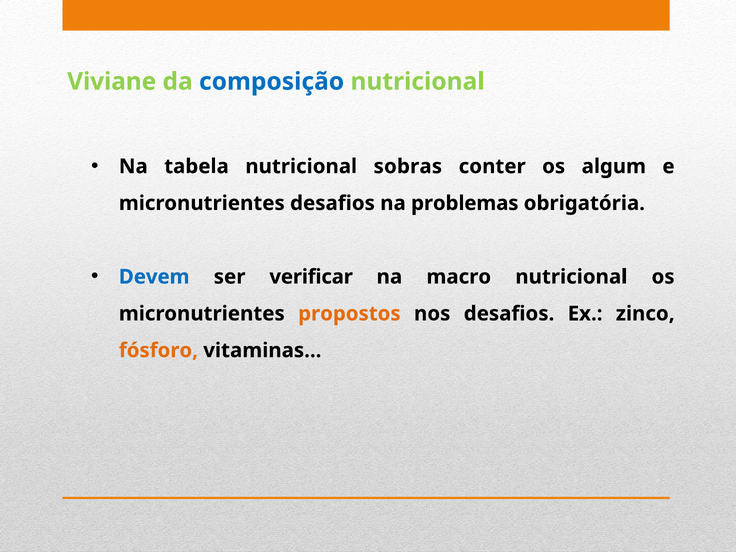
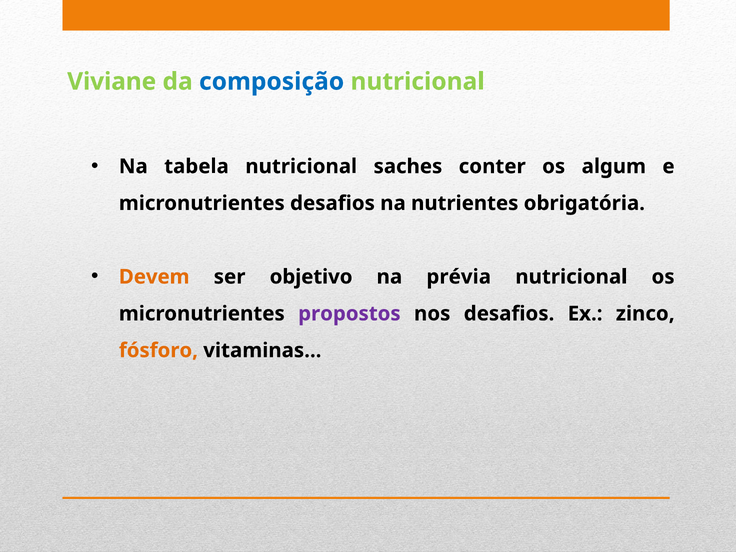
sobras: sobras -> saches (408, 166)
problemas: problemas -> nutrientes (465, 203)
Devem colour: blue -> orange (154, 277)
verificar: verificar -> objetivo (311, 277)
macro: macro -> prévia (459, 277)
propostos colour: orange -> purple (349, 314)
